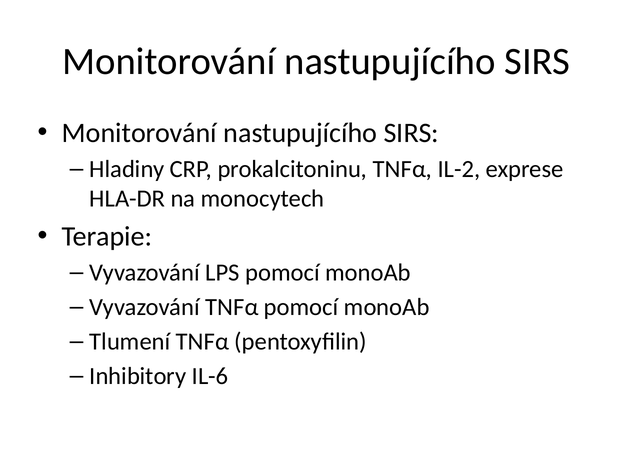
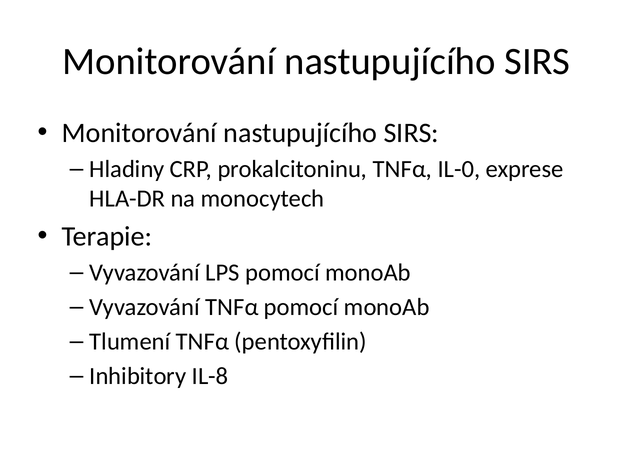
IL-2: IL-2 -> IL-0 (459, 169)
IL-6: IL-6 -> IL-8 (210, 376)
